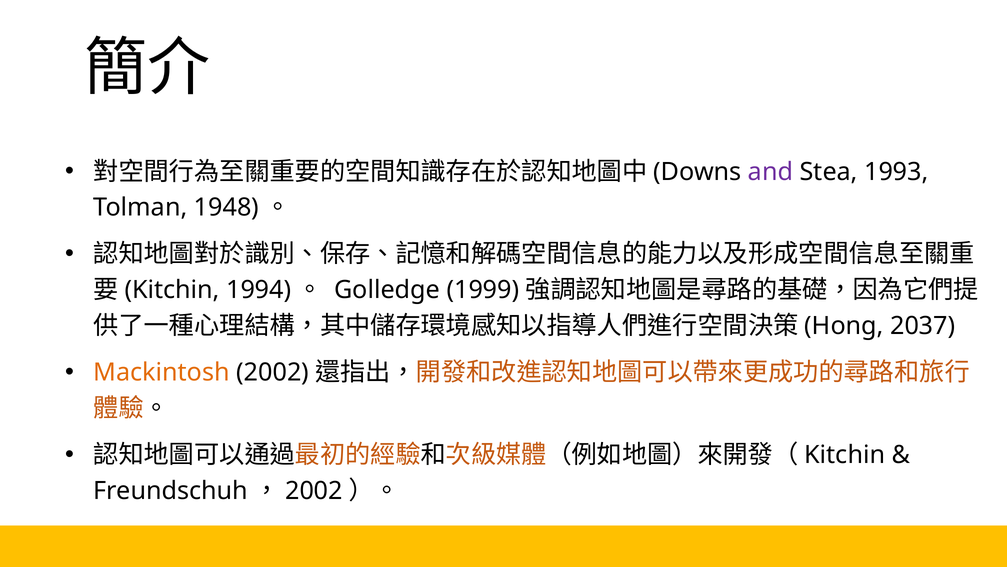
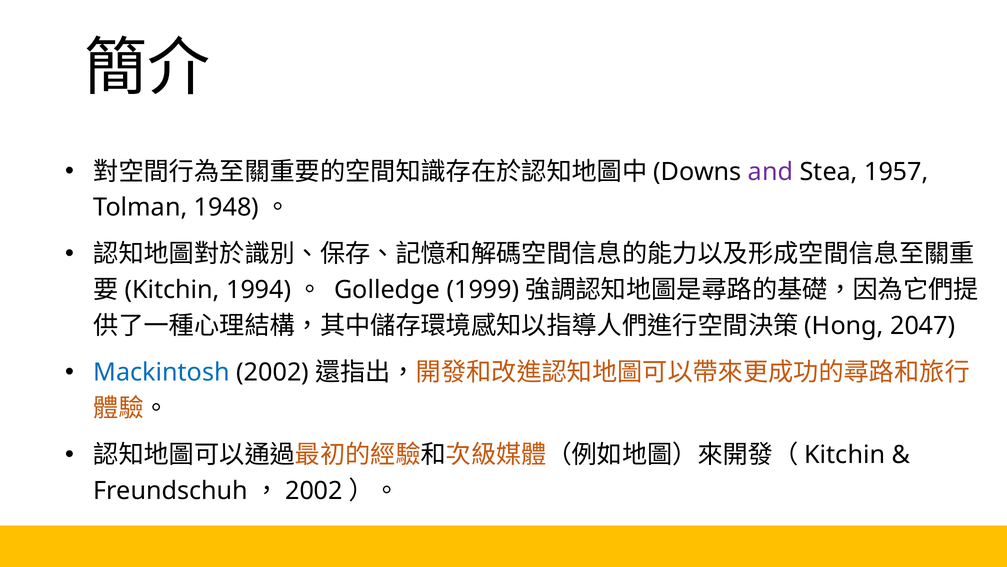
1993: 1993 -> 1957 (896, 172)
2037: 2037 -> 2047 (923, 326)
Mackintosh colour: orange -> blue (162, 372)
